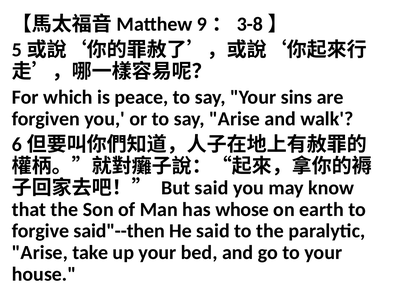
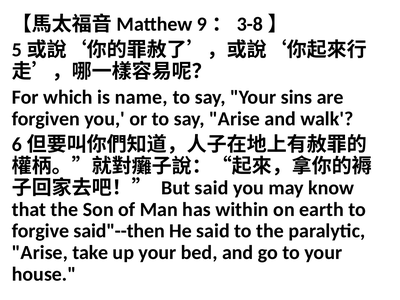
peace: peace -> name (141, 97)
whose: whose -> within (242, 209)
